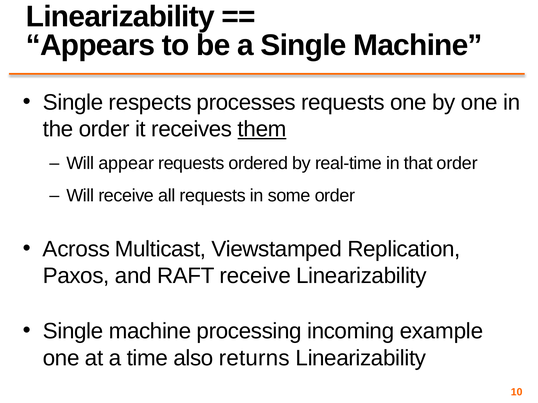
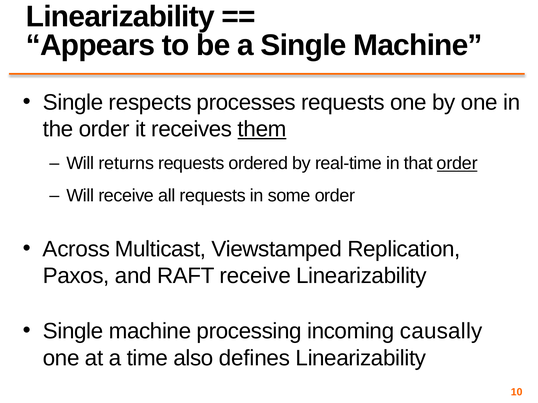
appear: appear -> returns (126, 164)
order underline: none -> present (457, 164)
example: example -> causally (441, 332)
returns: returns -> defines (254, 358)
